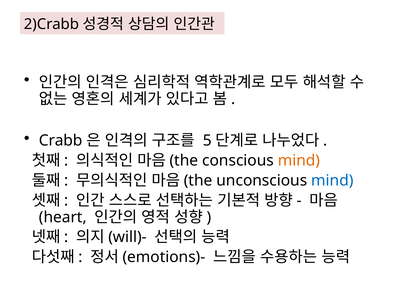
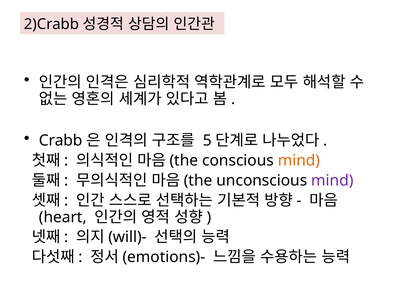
mind colour: blue -> purple (332, 181)
